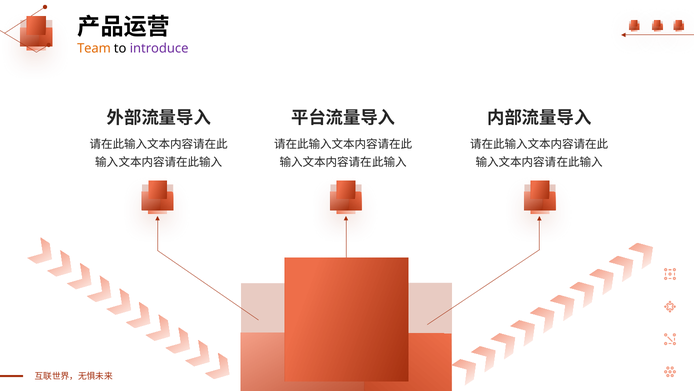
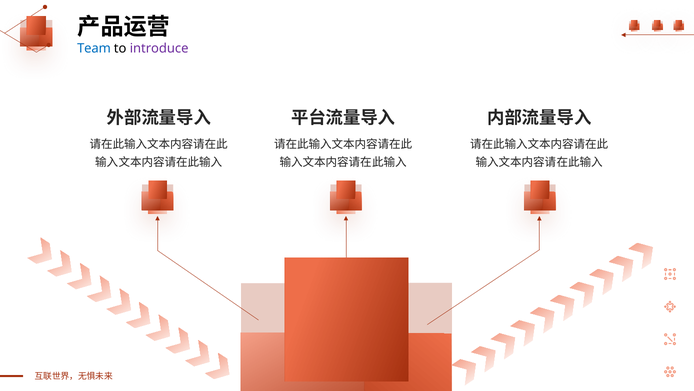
Team colour: orange -> blue (94, 48)
